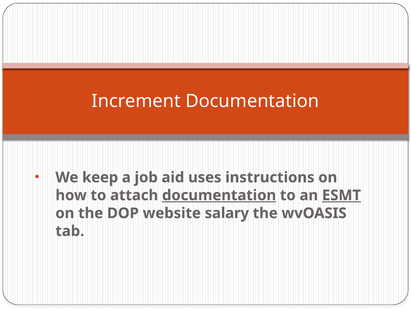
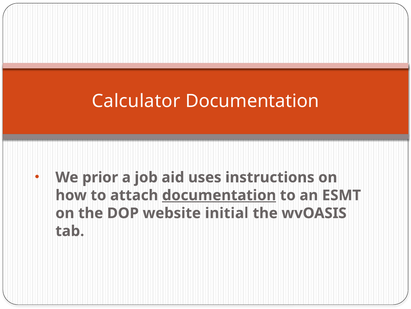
Increment: Increment -> Calculator (136, 101)
keep: keep -> prior (100, 177)
ESMT underline: present -> none (341, 195)
salary: salary -> initial (227, 213)
